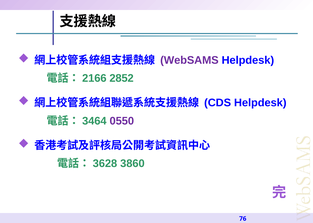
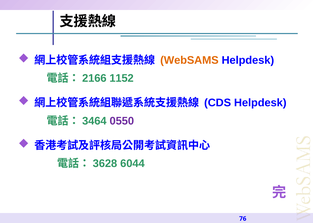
WebSAMS colour: purple -> orange (189, 60)
2852: 2852 -> 1152 (122, 78)
3860: 3860 -> 6044 (132, 163)
